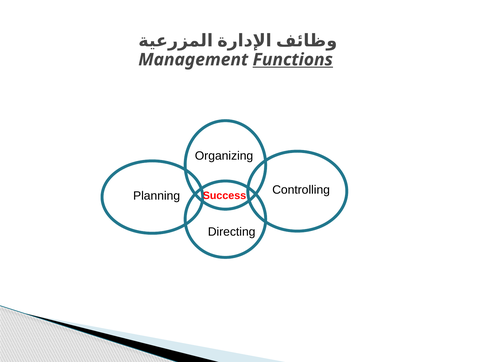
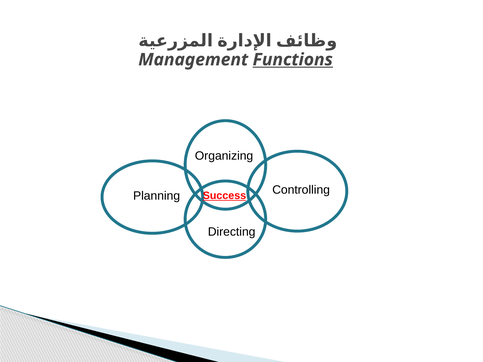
Success underline: none -> present (224, 196)
